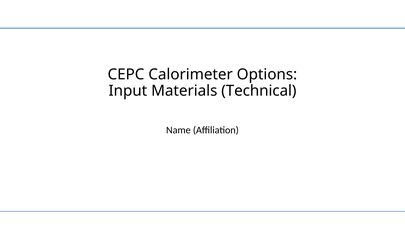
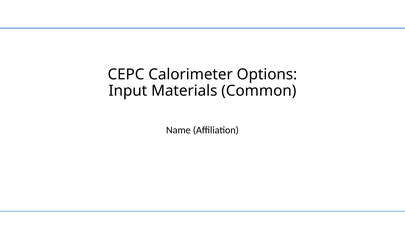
Technical: Technical -> Common (259, 91)
